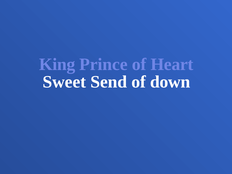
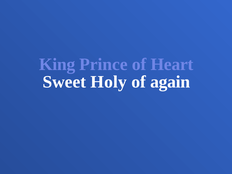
Send: Send -> Holy (109, 82)
down: down -> again (170, 82)
